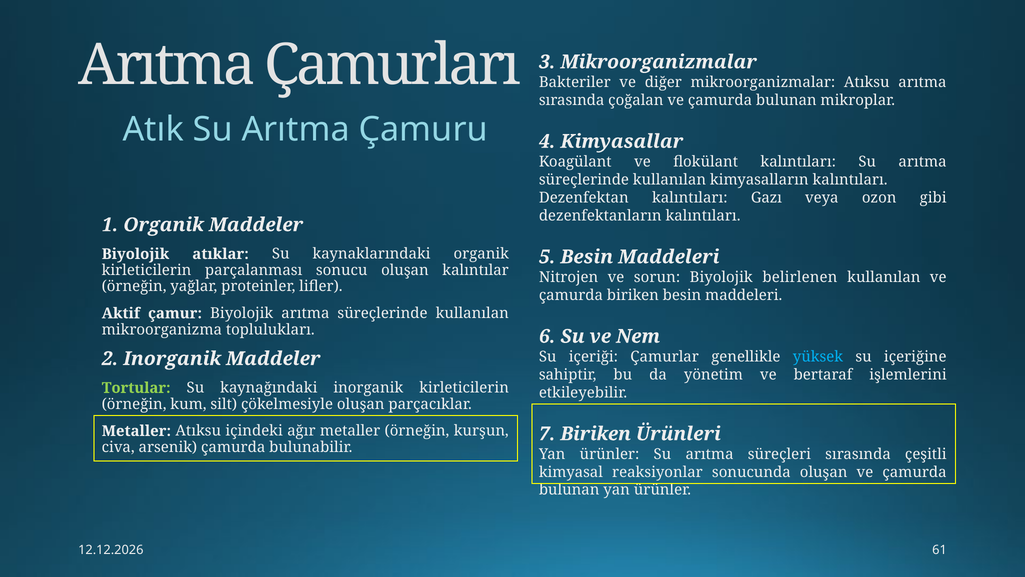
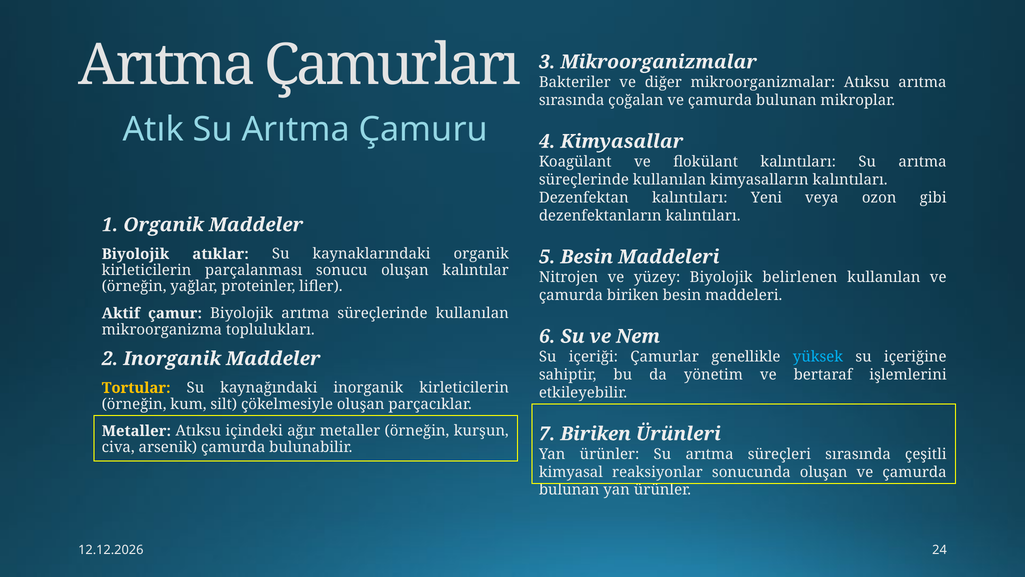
Gazı: Gazı -> Yeni (766, 197)
sorun: sorun -> yüzey (657, 277)
Tortular colour: light green -> yellow (136, 388)
61: 61 -> 24 (940, 550)
